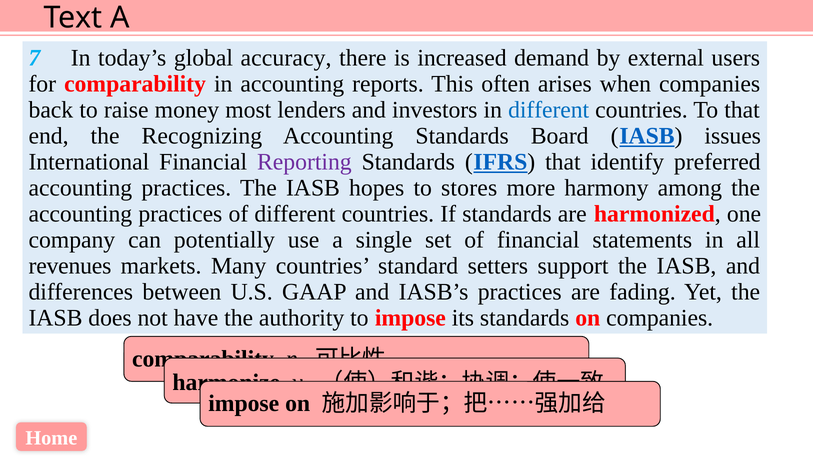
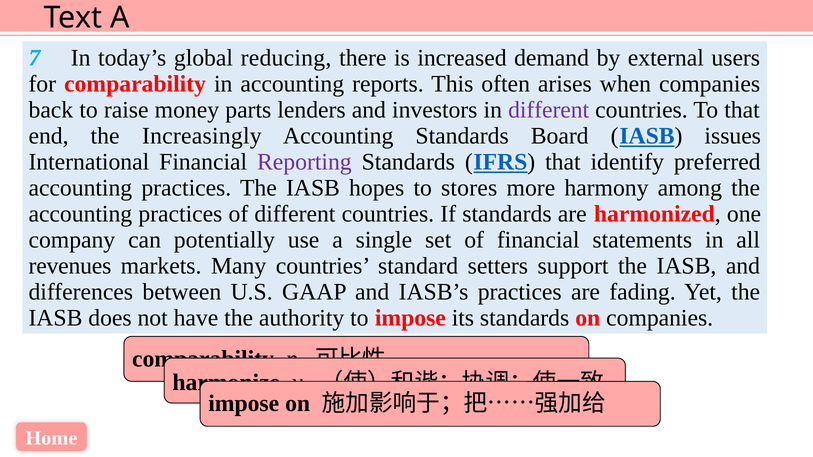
accuracy: accuracy -> reducing (286, 58)
most: most -> parts (248, 110)
different colour: blue -> purple (549, 110)
Recognizing: Recognizing -> Increasingly (202, 136)
